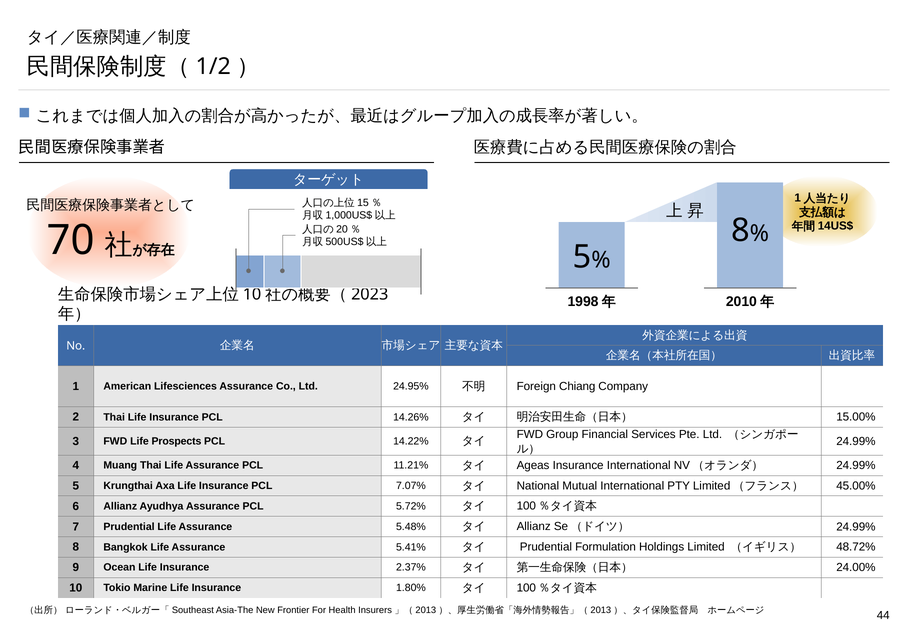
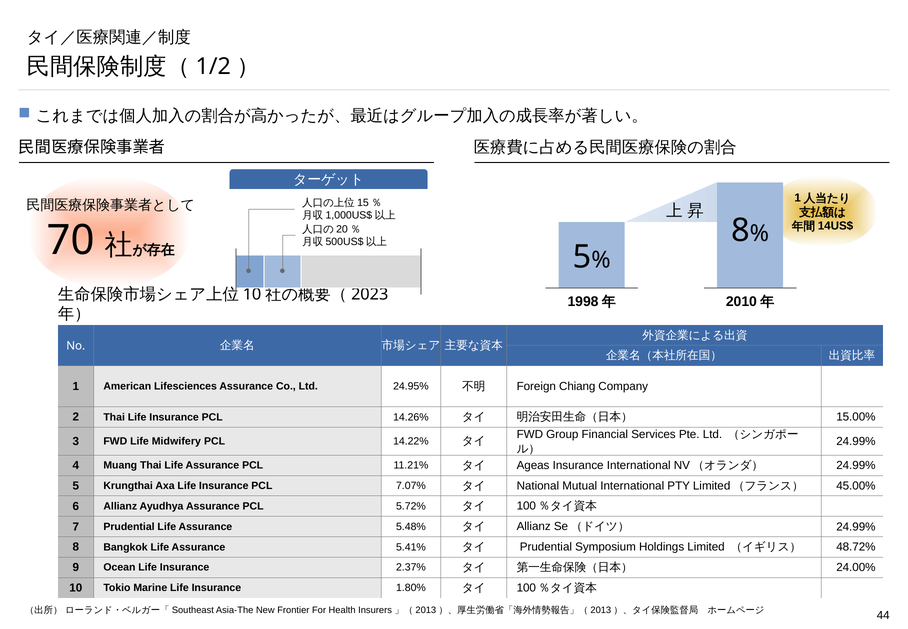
Prospects: Prospects -> Midwifery (176, 441)
Formulation: Formulation -> Symposium (606, 547)
